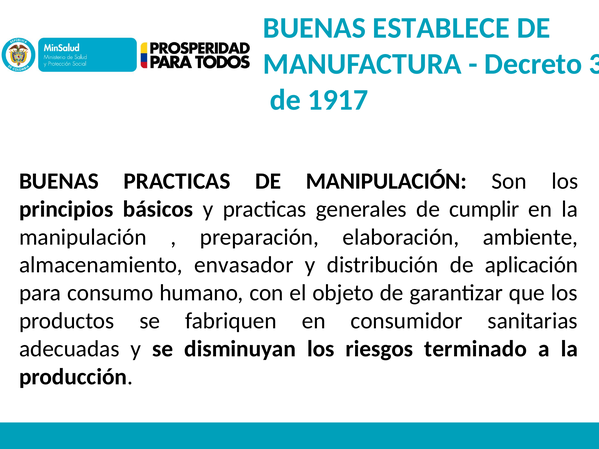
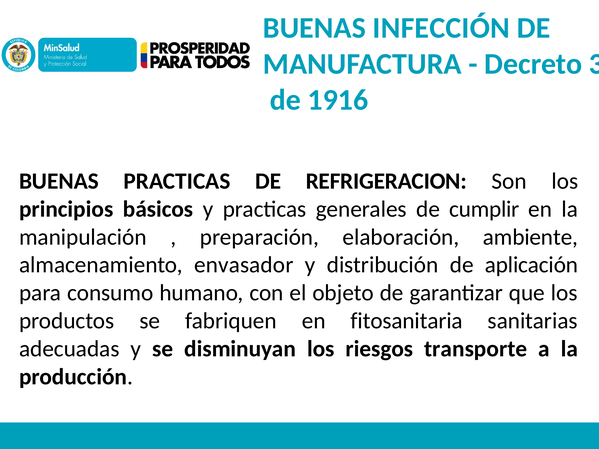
ESTABLECE: ESTABLECE -> INFECCIÓN (441, 28)
1917: 1917 -> 1916 (338, 100)
DE MANIPULACIÓN: MANIPULACIÓN -> REFRIGERACION (386, 181)
consumidor: consumidor -> fitosanitaria (407, 321)
terminado: terminado -> transporte (476, 349)
